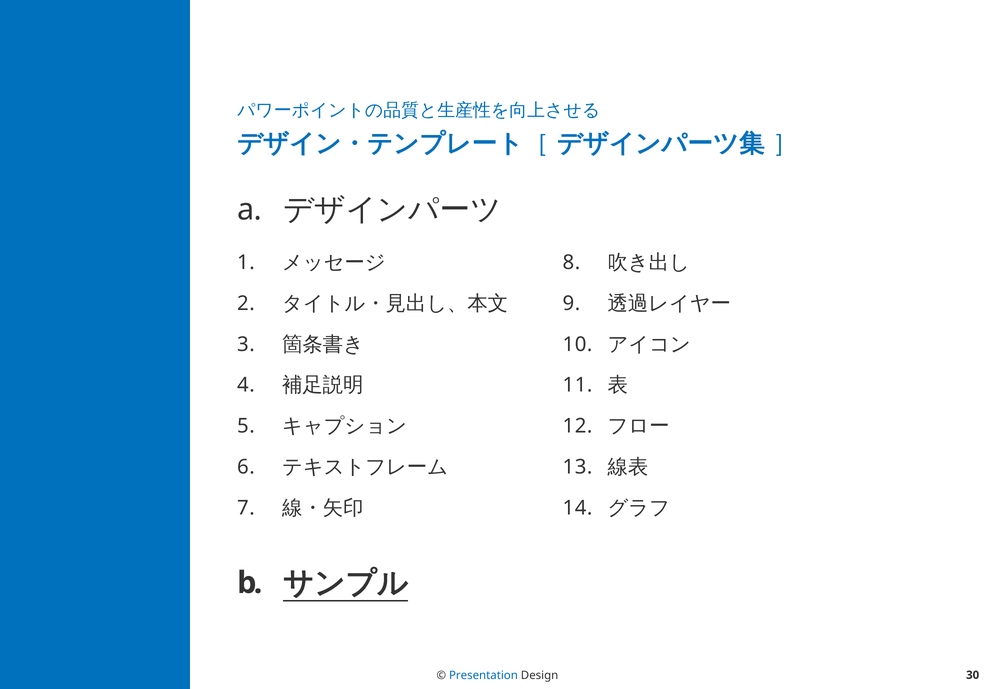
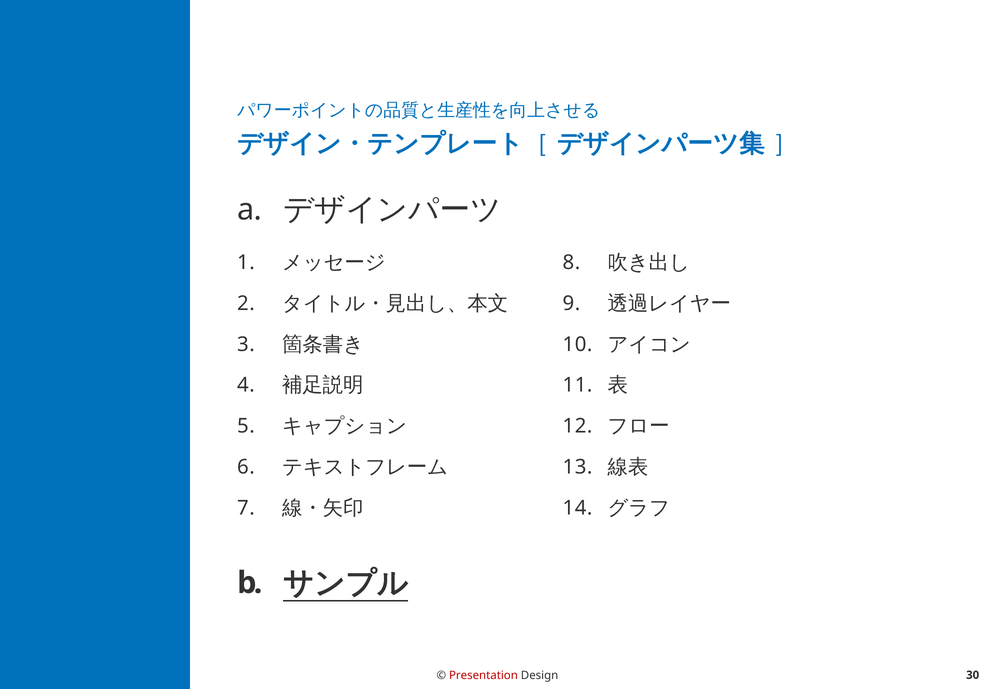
Presentation colour: blue -> red (483, 675)
